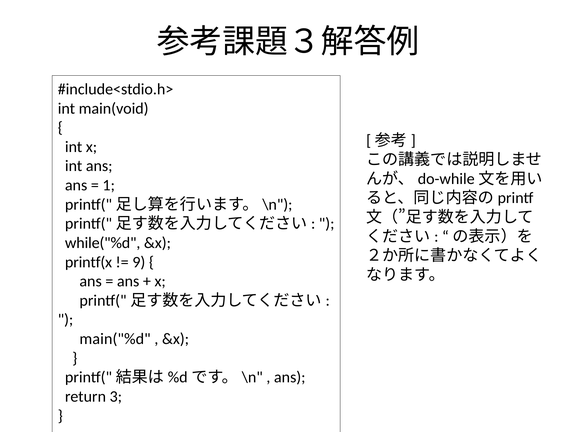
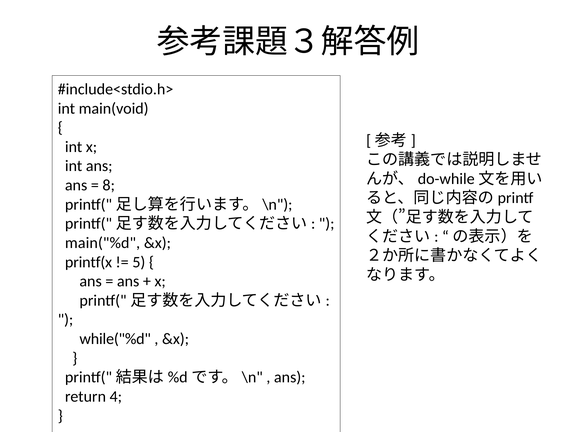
1: 1 -> 8 (109, 185)
while("%d: while("%d -> main("%d (103, 243)
9: 9 -> 5 (139, 262)
main("%d: main("%d -> while("%d (115, 339)
3: 3 -> 4 (116, 397)
